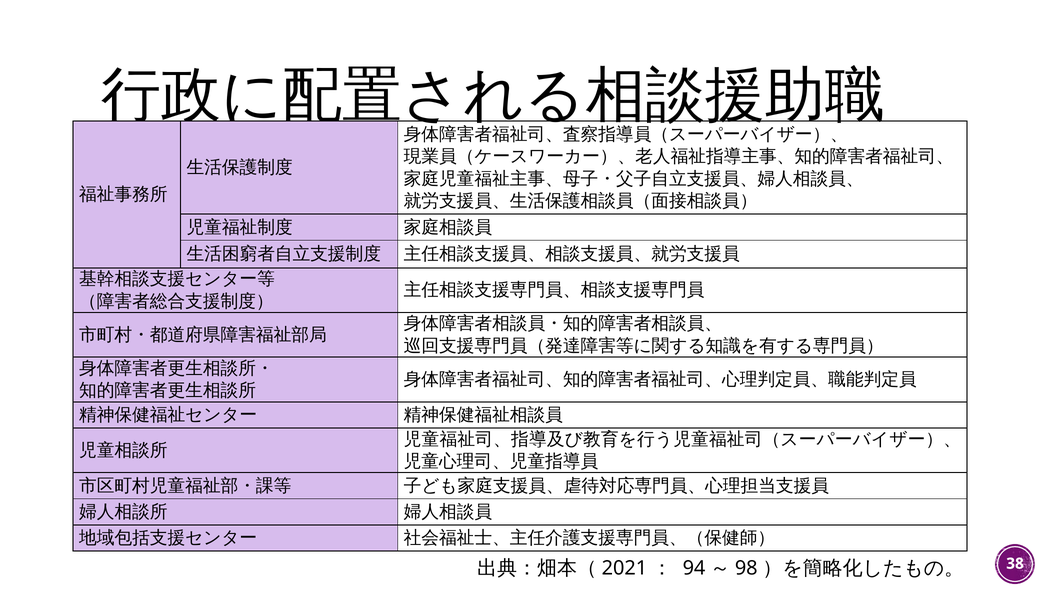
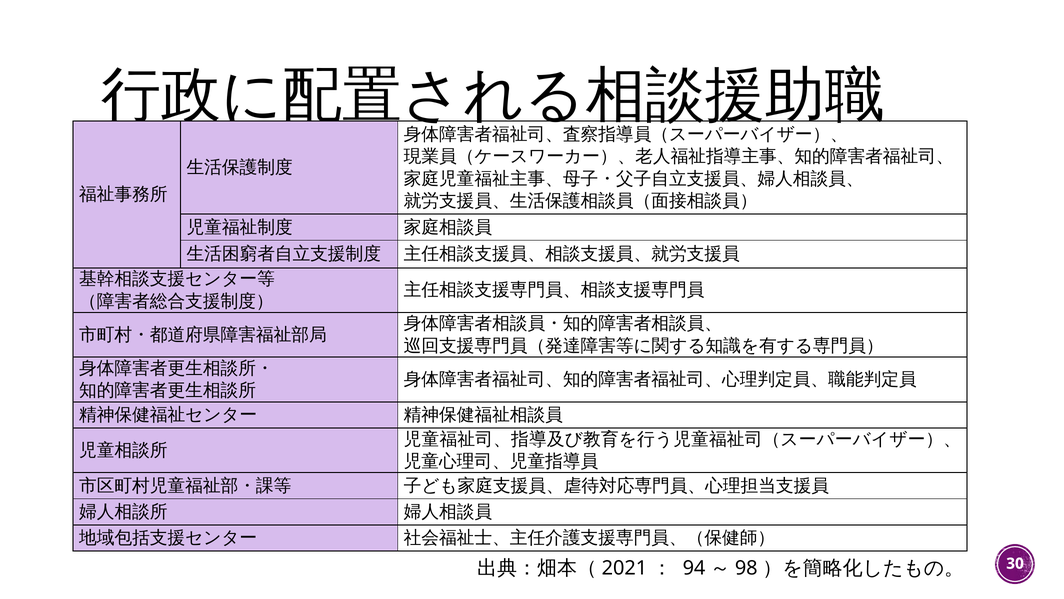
38: 38 -> 30 (1015, 563)
